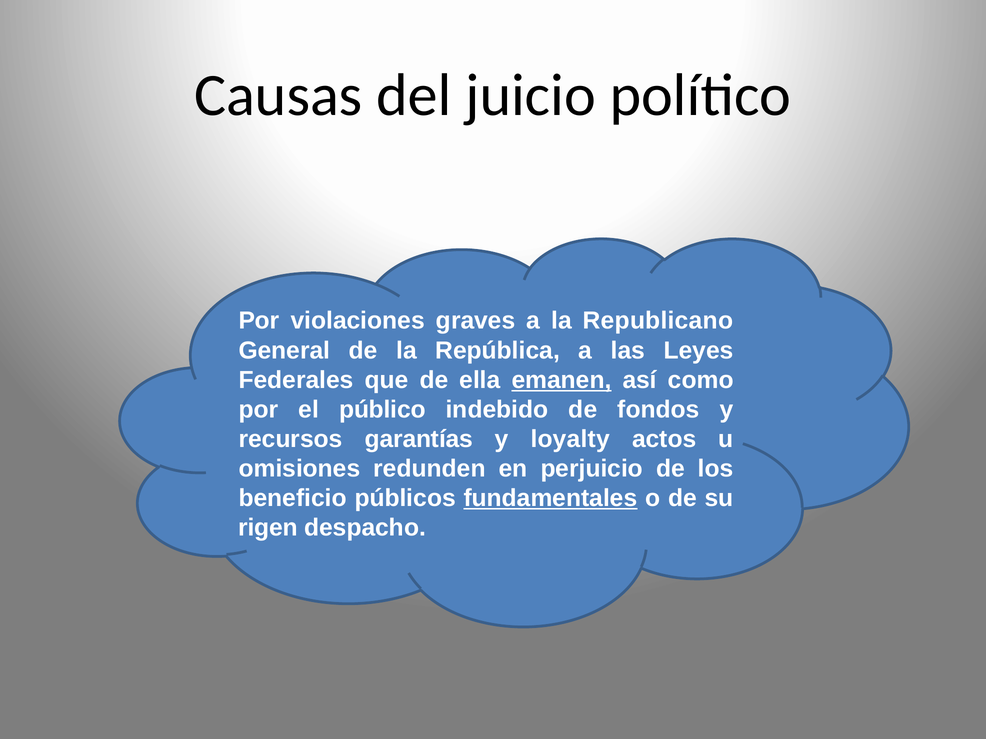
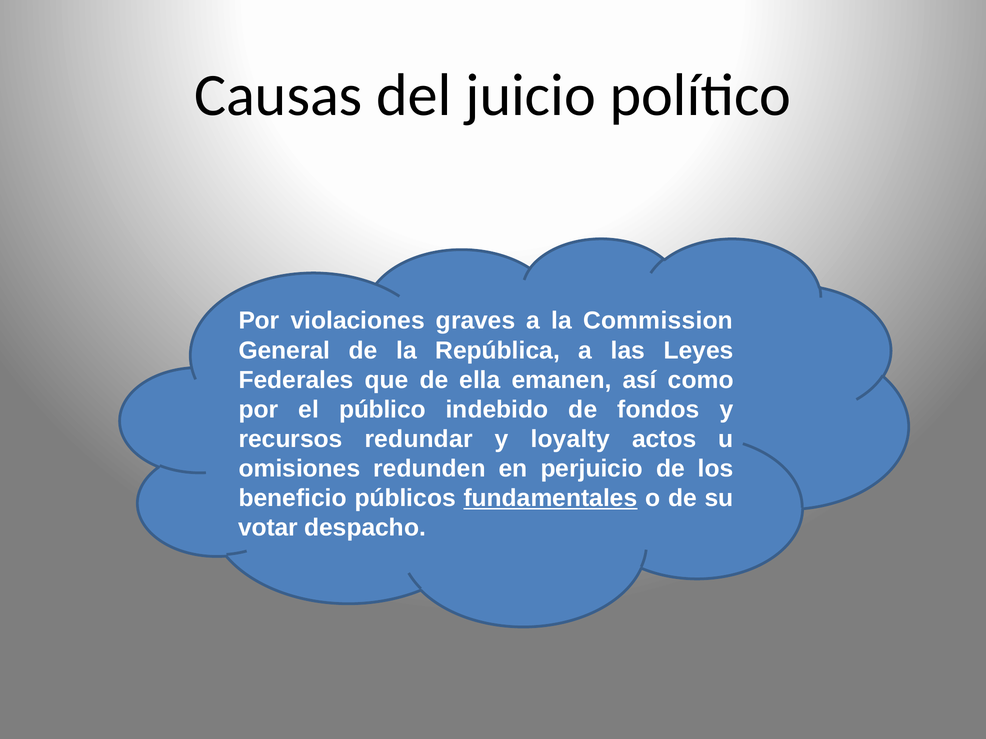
Republicano: Republicano -> Commission (658, 321)
emanen underline: present -> none (562, 380)
garantías: garantías -> redundar (419, 439)
rigen: rigen -> votar (268, 528)
